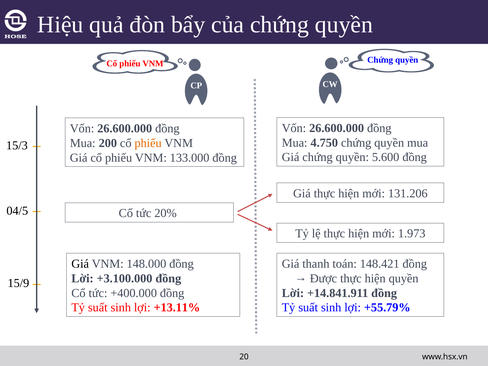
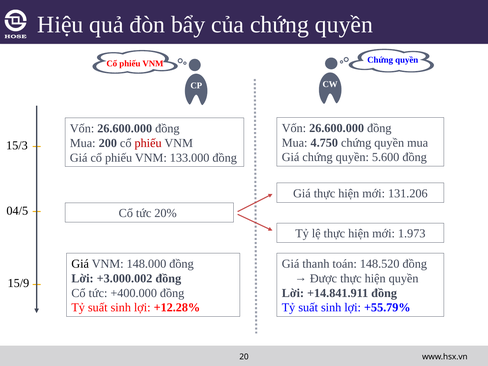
phiếu colour: orange -> red (148, 143)
148.421: 148.421 -> 148.520 (380, 264)
+3.100.000: +3.100.000 -> +3.000.002 (125, 278)
+13.11%: +13.11% -> +12.28% (177, 308)
